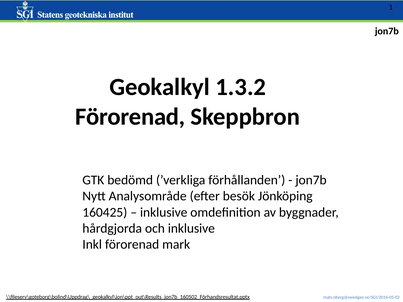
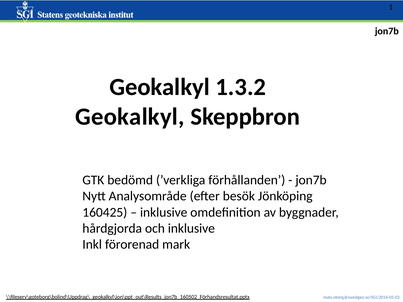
Förorenad: Förorenad -> Geokalkyl (130, 117)
